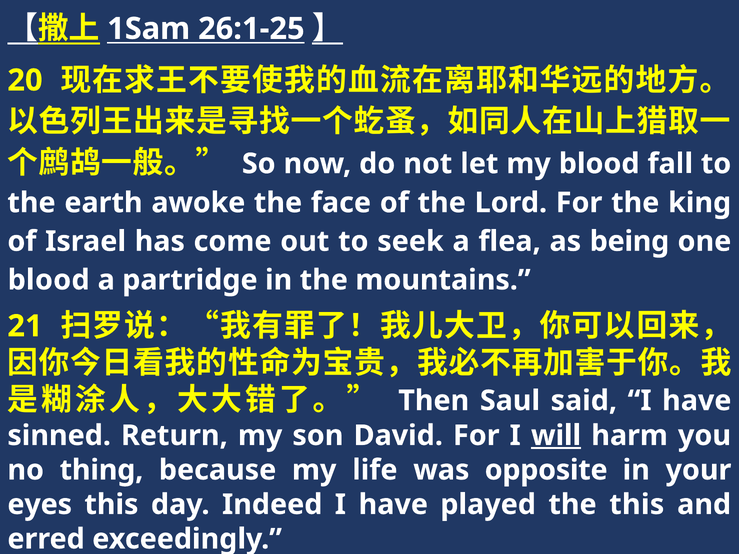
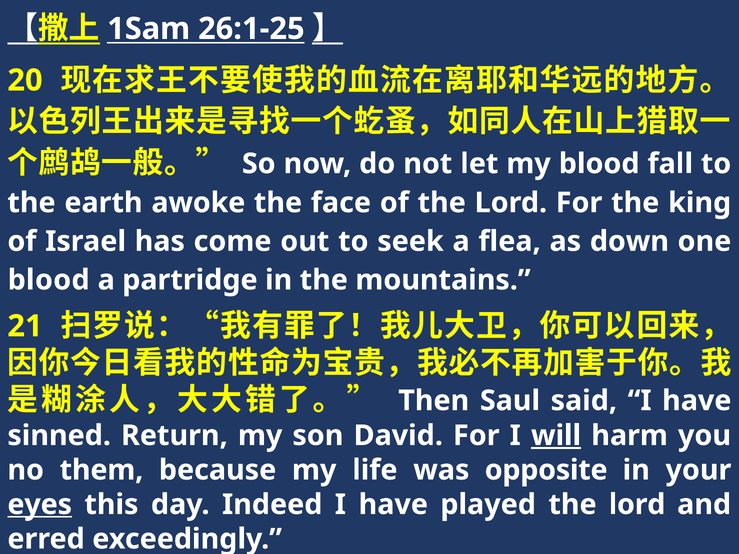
being: being -> down (629, 241)
thing: thing -> them (101, 470)
eyes underline: none -> present (40, 505)
played the this: this -> lord (637, 505)
